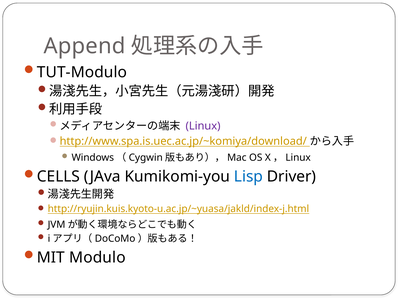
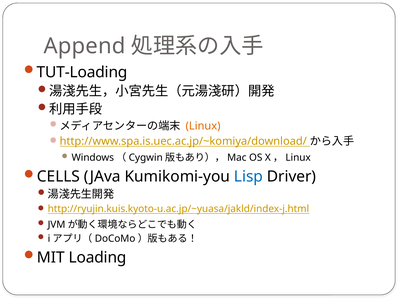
TUT-Modulo: TUT-Modulo -> TUT-Loading (82, 72)
Linux colour: purple -> orange (203, 126)
Modulo: Modulo -> Loading (98, 257)
